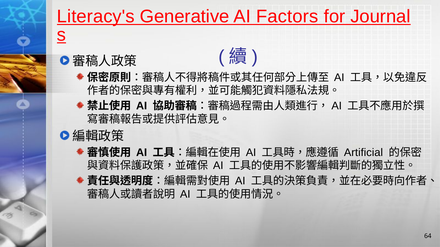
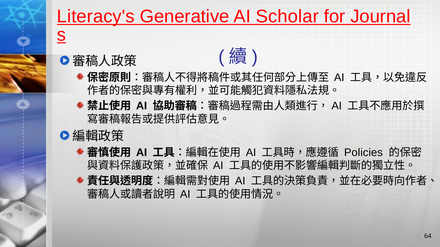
Factors: Factors -> Scholar (287, 17)
Artificial: Artificial -> Policies (363, 153)
